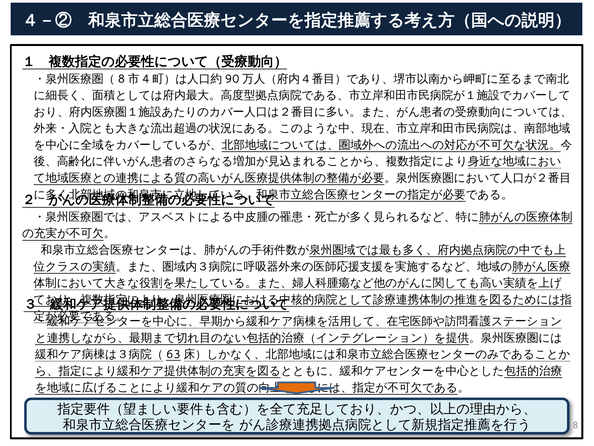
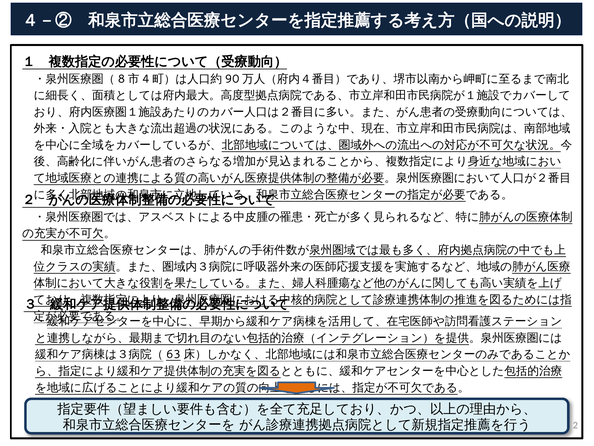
8: 8 -> 2 (575, 425)
